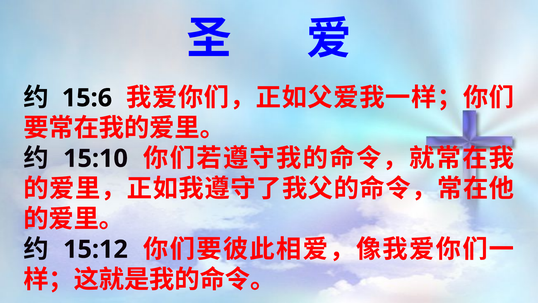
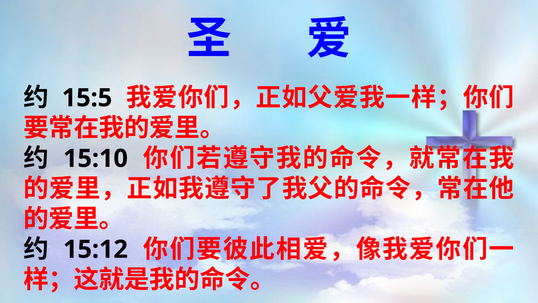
15:6: 15:6 -> 15:5 (87, 98)
